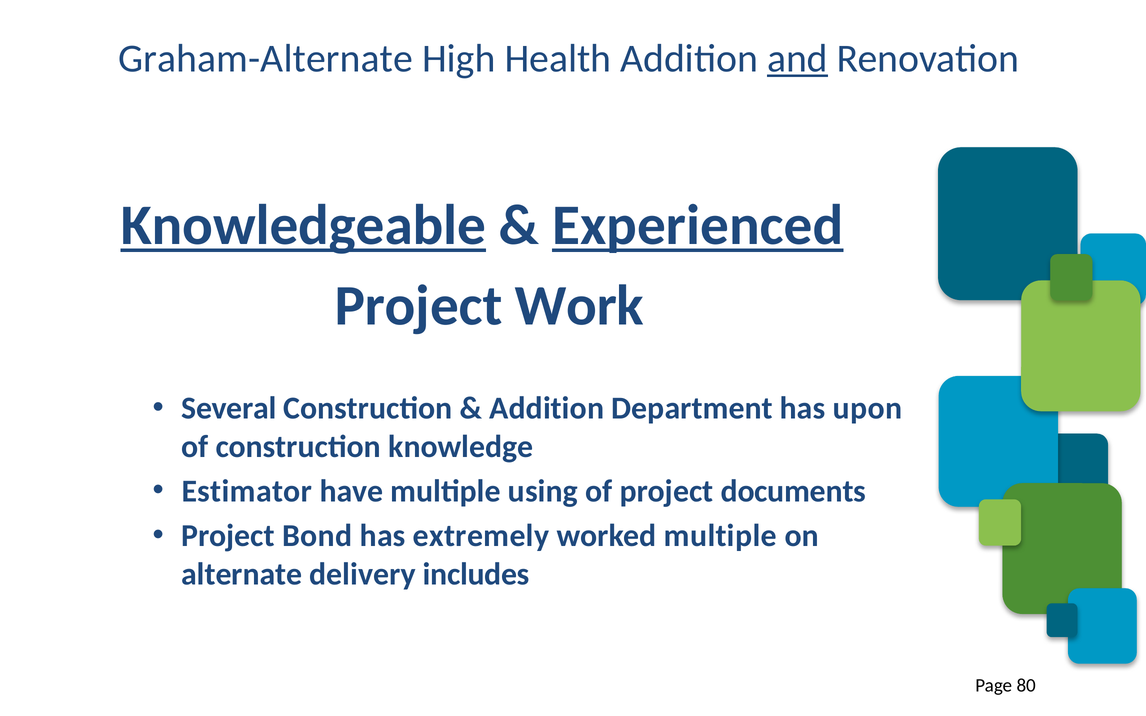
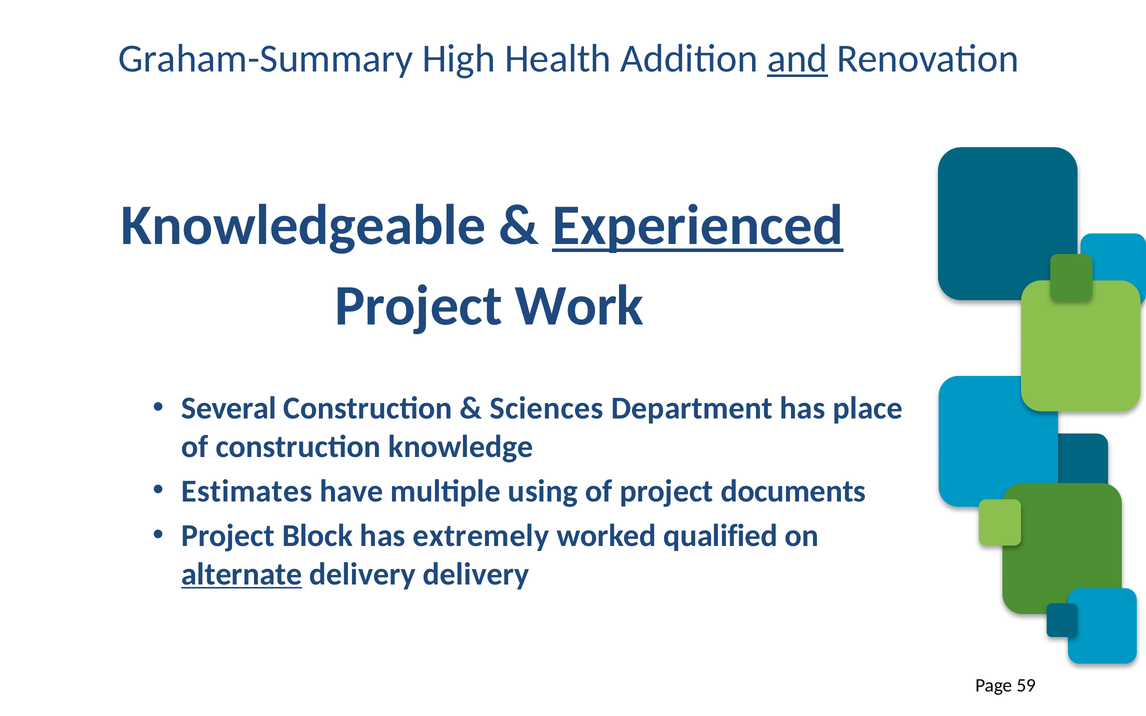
Graham-Alternate: Graham-Alternate -> Graham-Summary (266, 59)
Knowledgeable underline: present -> none (303, 226)
Addition: Addition -> Sciences (547, 409)
upon: upon -> place (868, 409)
Estimator: Estimator -> Estimates (247, 491)
Bond: Bond -> Block (317, 536)
worked multiple: multiple -> qualified (721, 536)
alternate underline: none -> present (242, 574)
delivery includes: includes -> delivery (476, 574)
80: 80 -> 59 (1026, 686)
